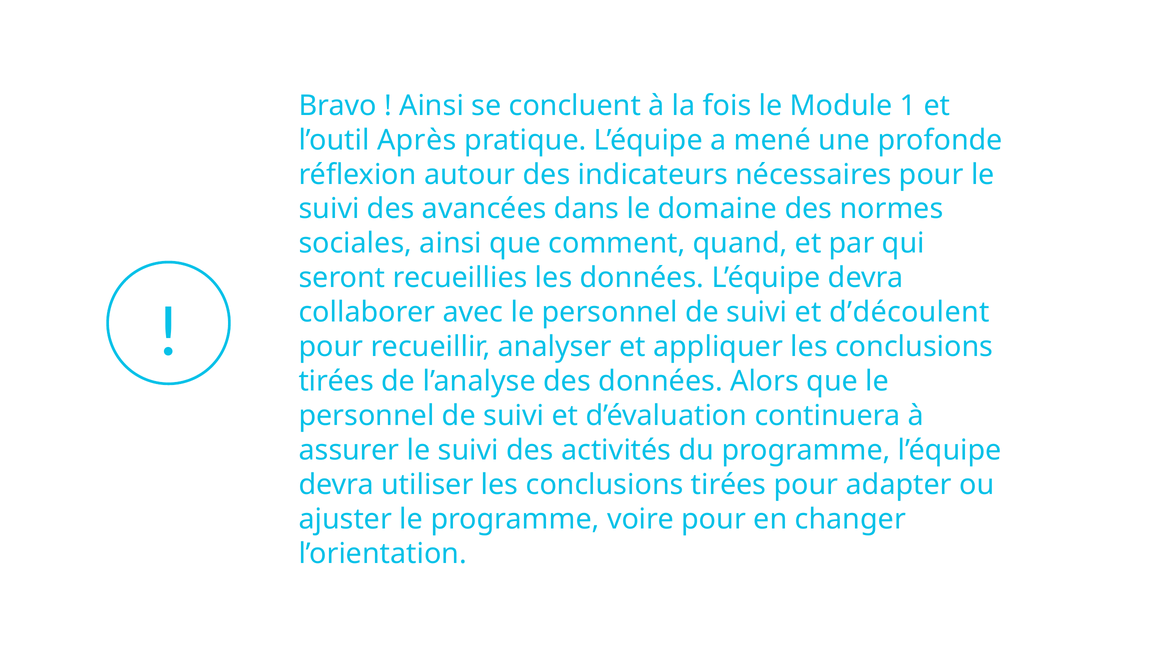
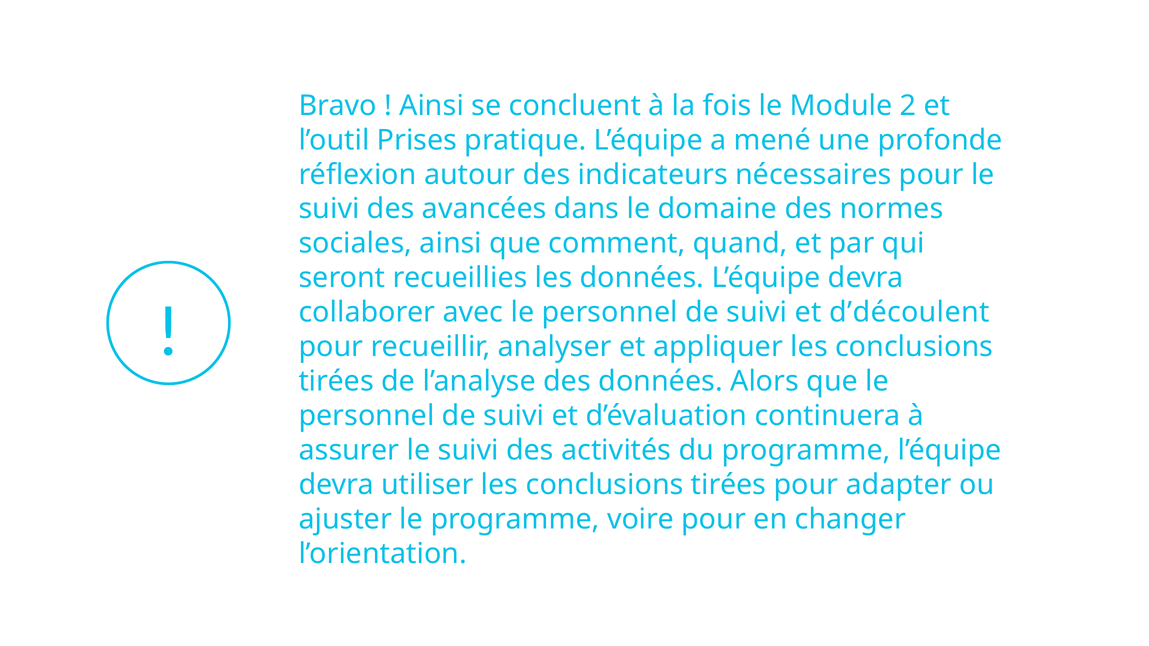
1: 1 -> 2 (908, 106)
Après: Après -> Prises (417, 140)
